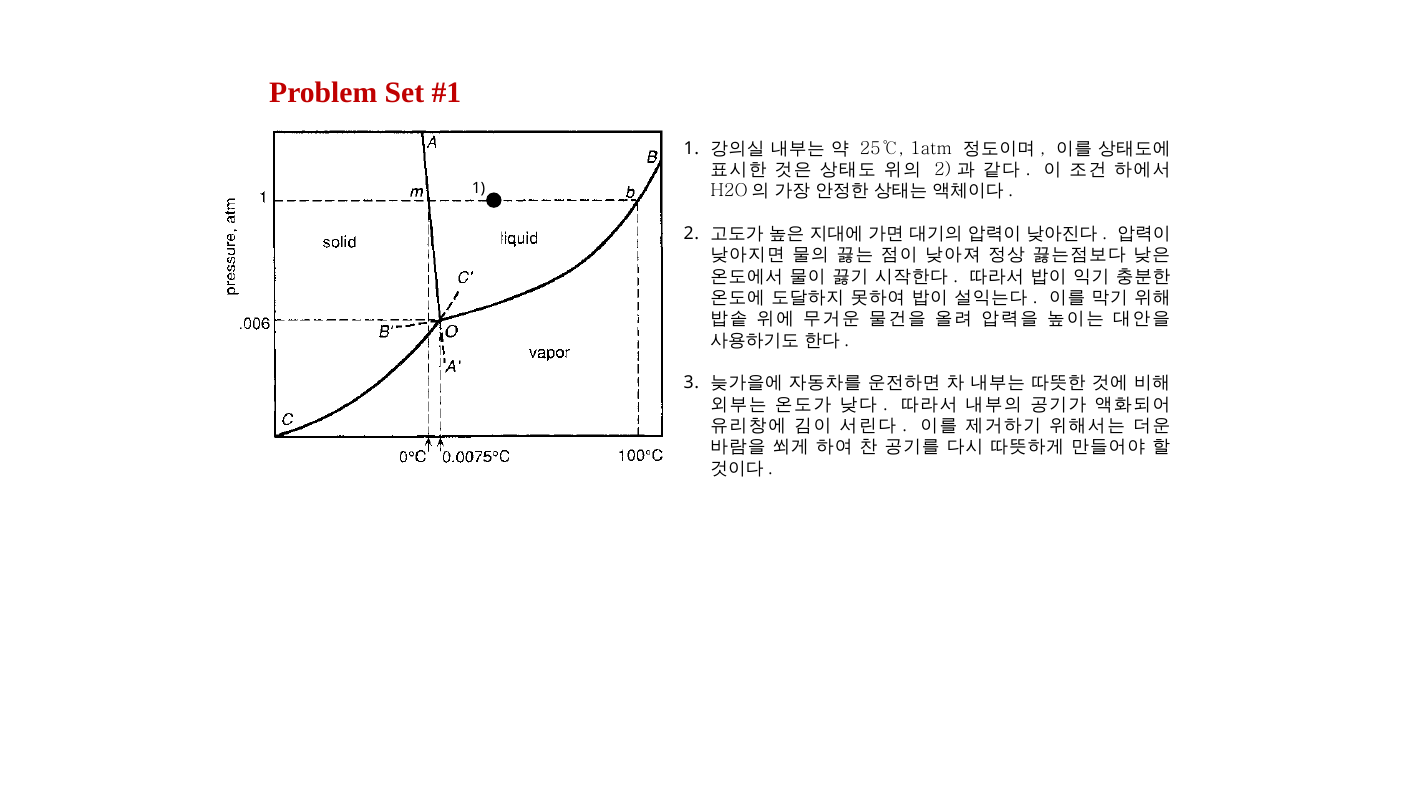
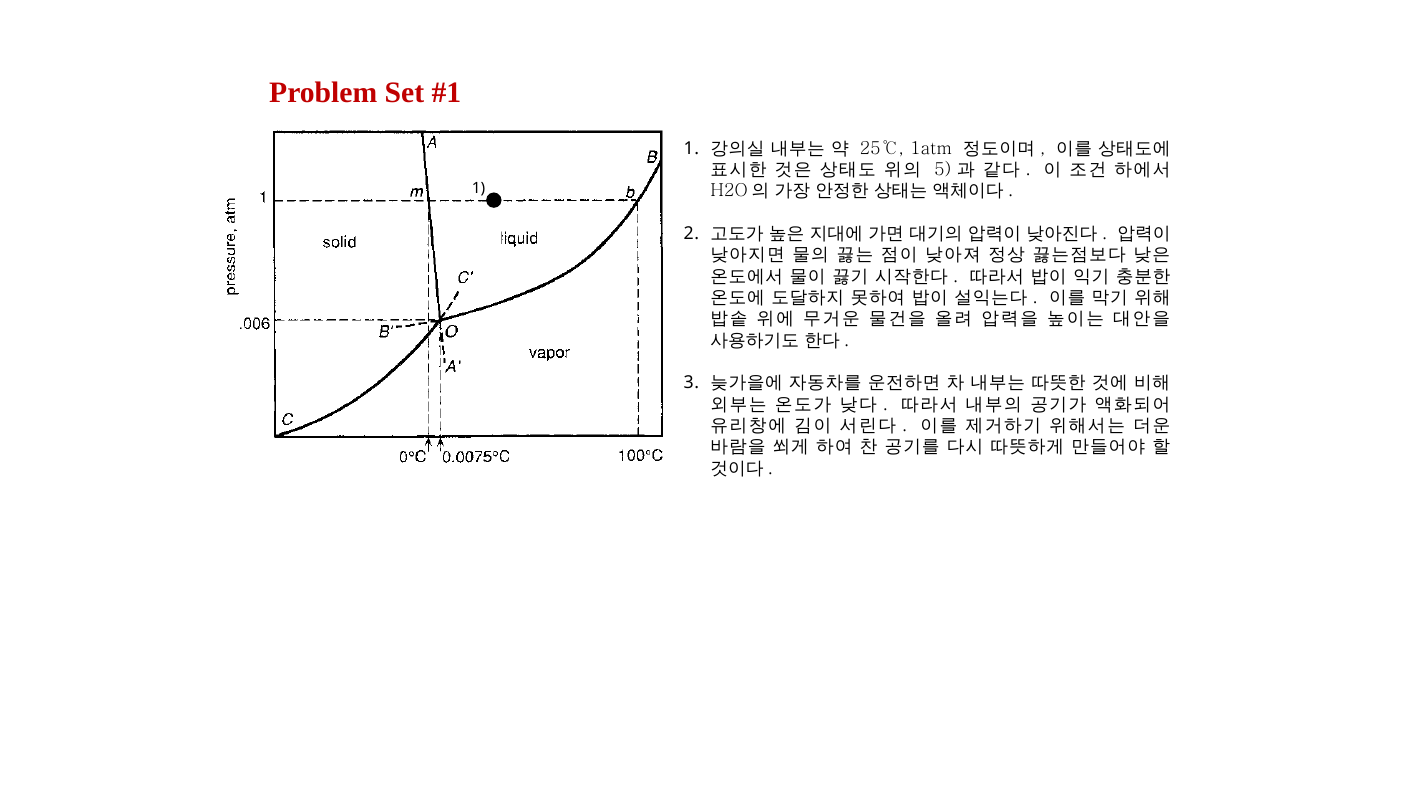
2: 2 -> 5 (943, 170)
